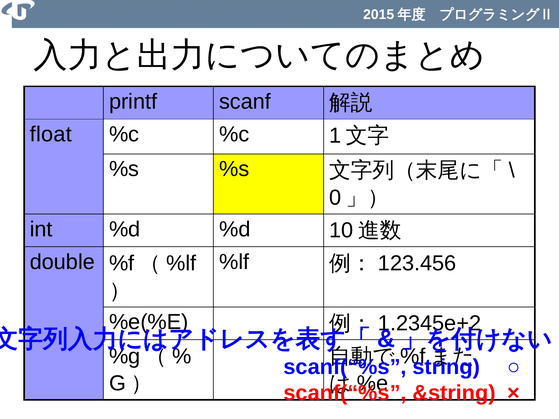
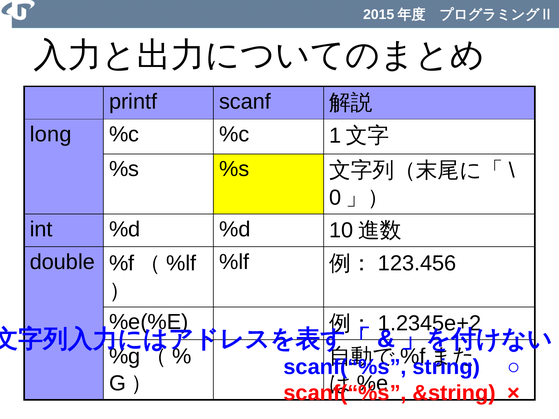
float: float -> long (51, 134)
